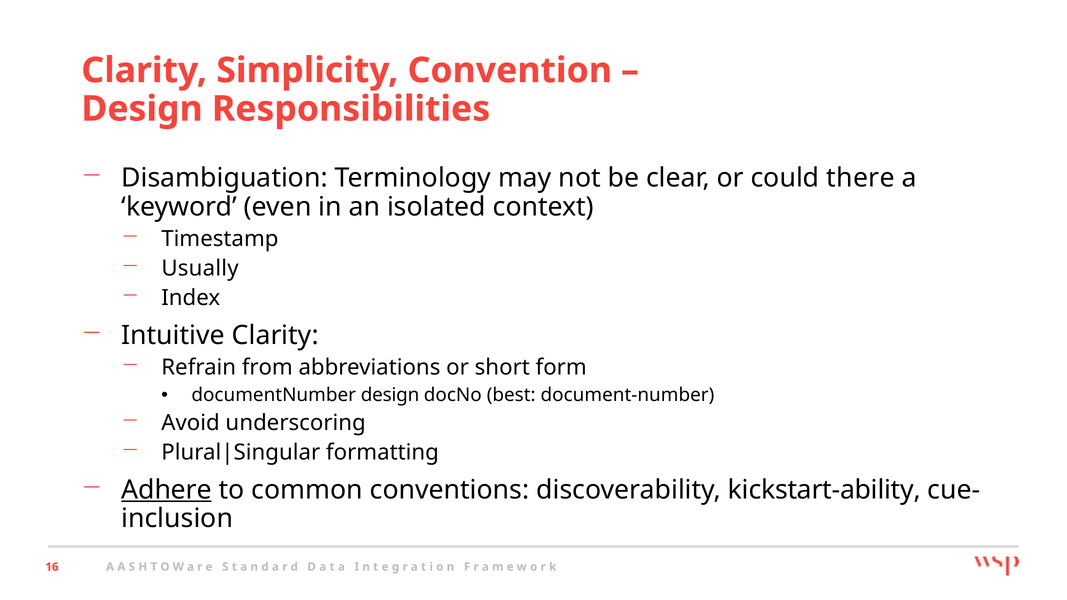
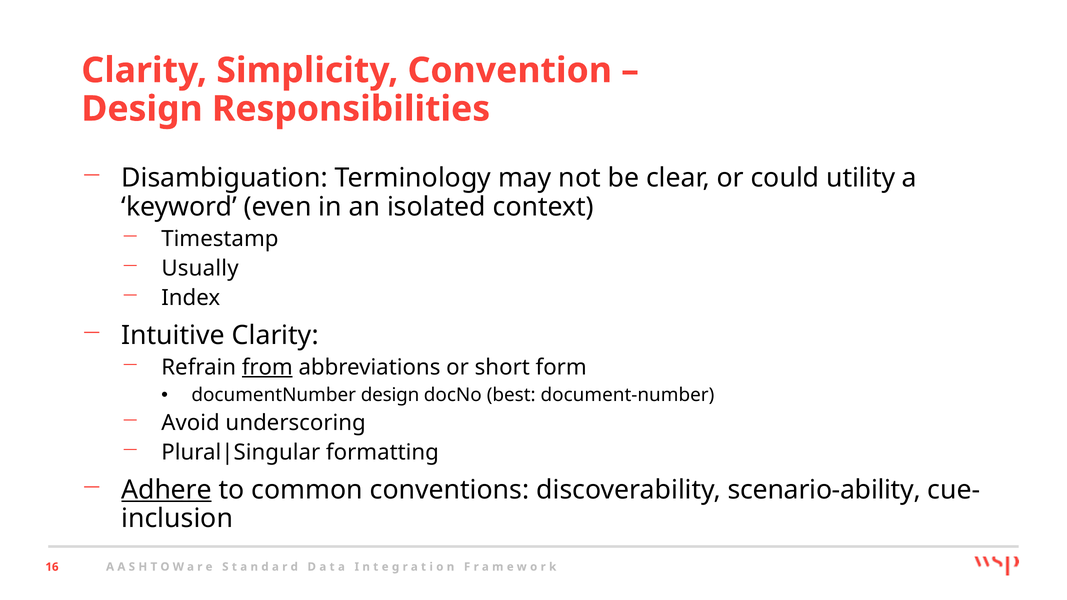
there: there -> utility (861, 178)
from underline: none -> present (267, 367)
kickstart-ability: kickstart-ability -> scenario-ability (824, 490)
